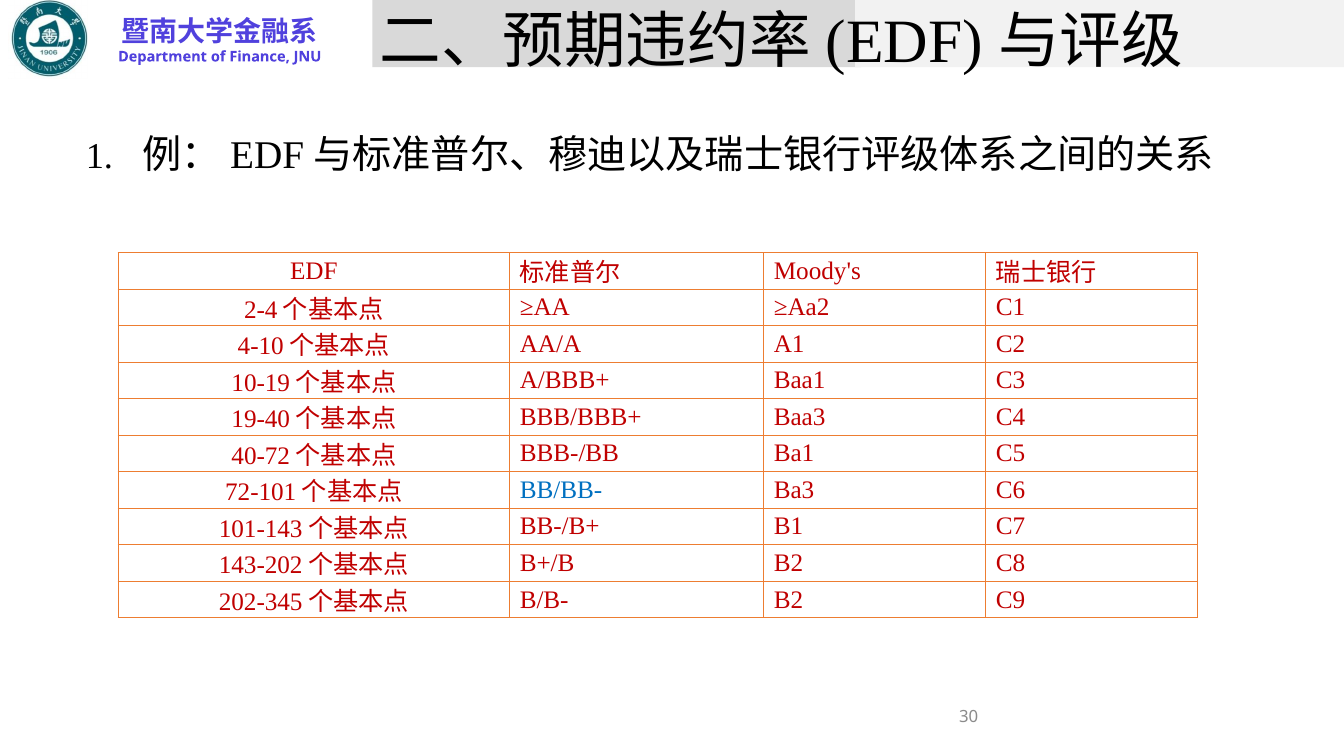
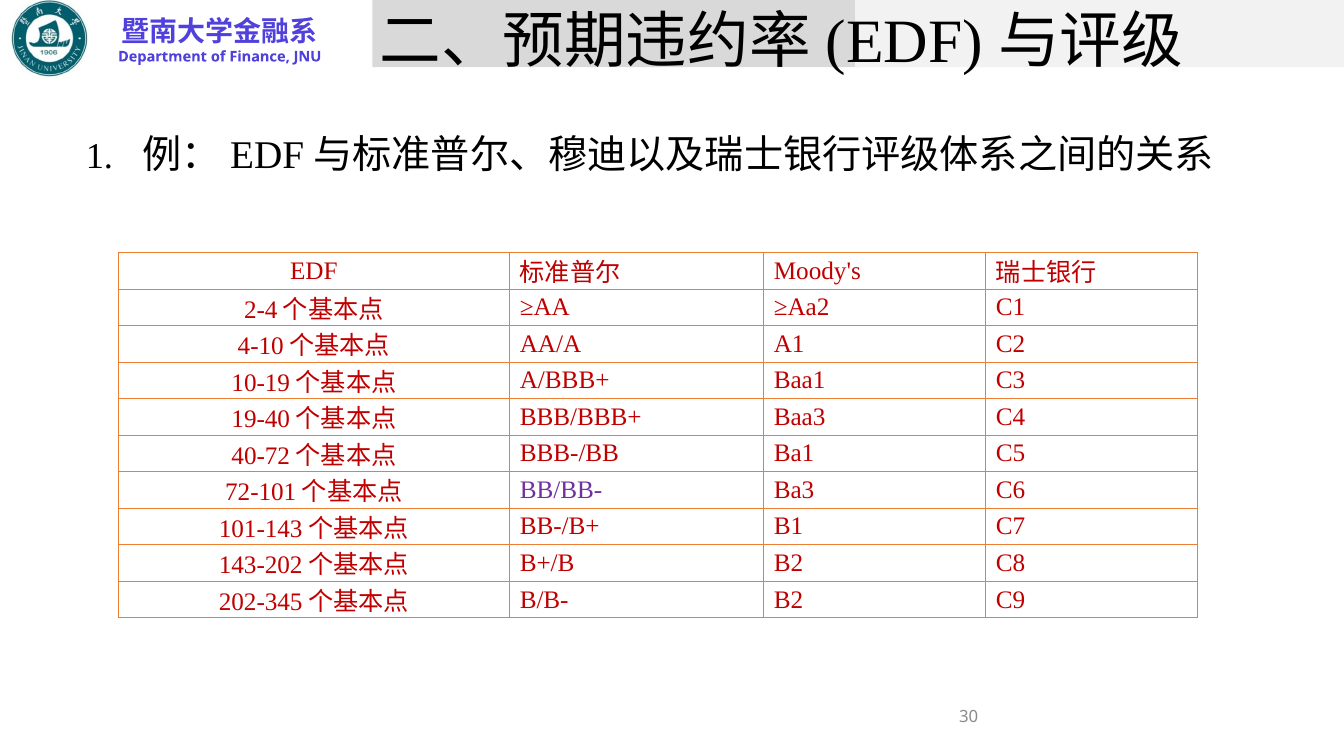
BB/BB- colour: blue -> purple (561, 490)
